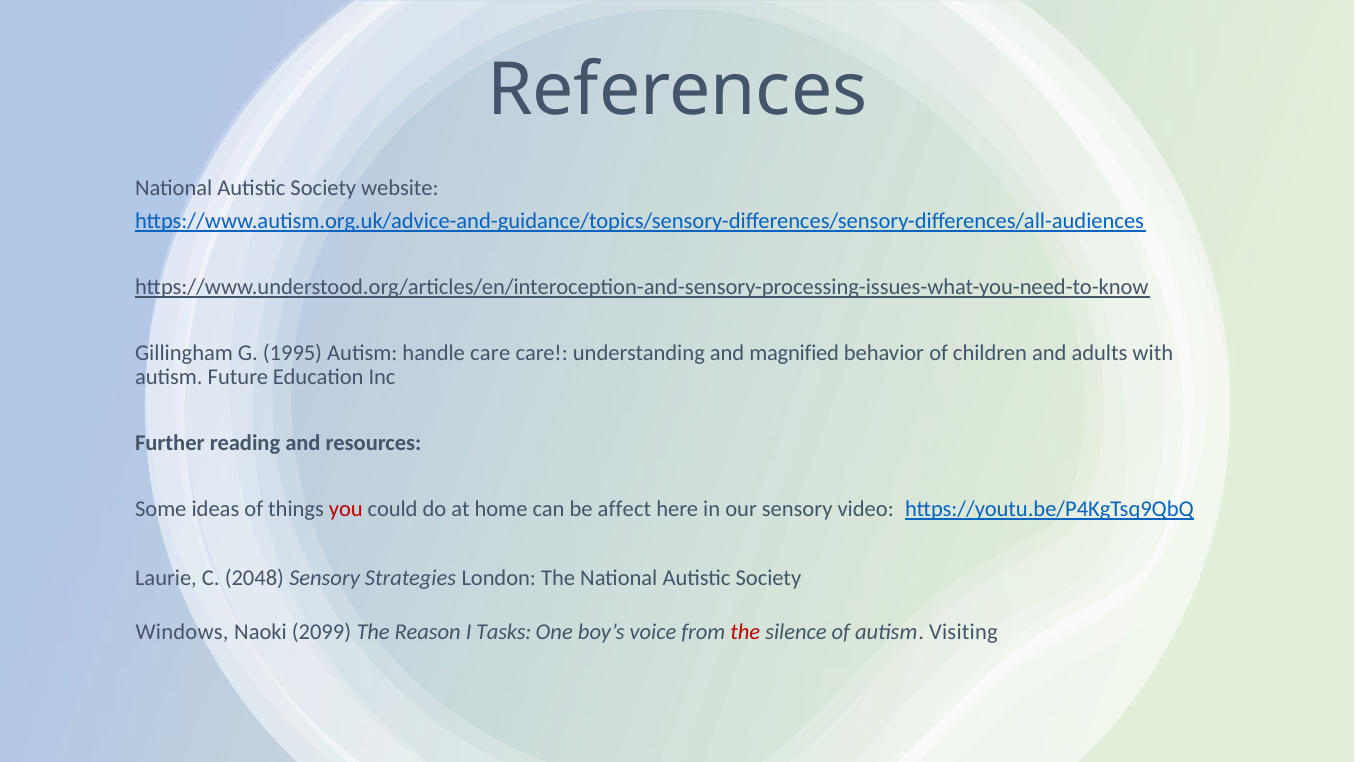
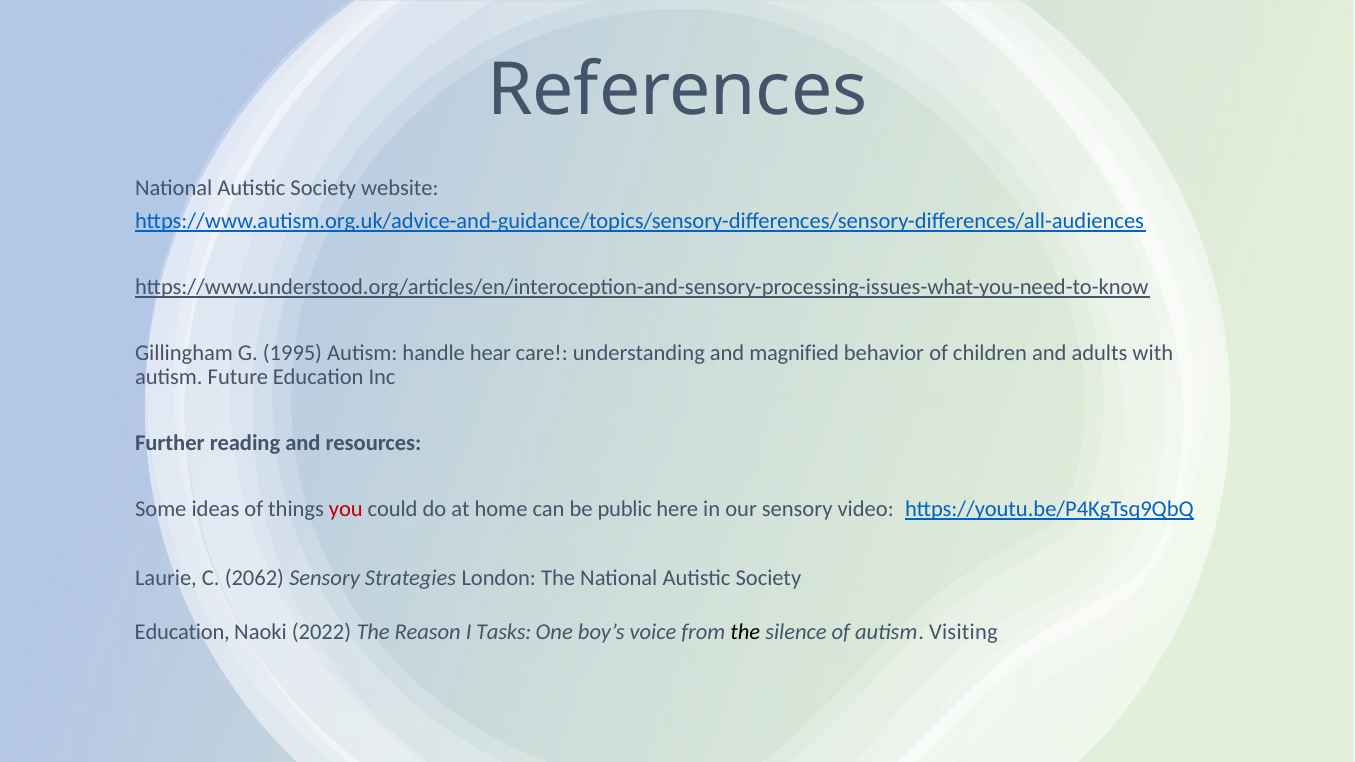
handle care: care -> hear (490, 353)
affect: affect -> public (625, 509)
2048: 2048 -> 2062 (254, 578)
Windows: Windows -> Education (182, 632)
2099: 2099 -> 2022 (321, 632)
the colour: red -> black (745, 632)
